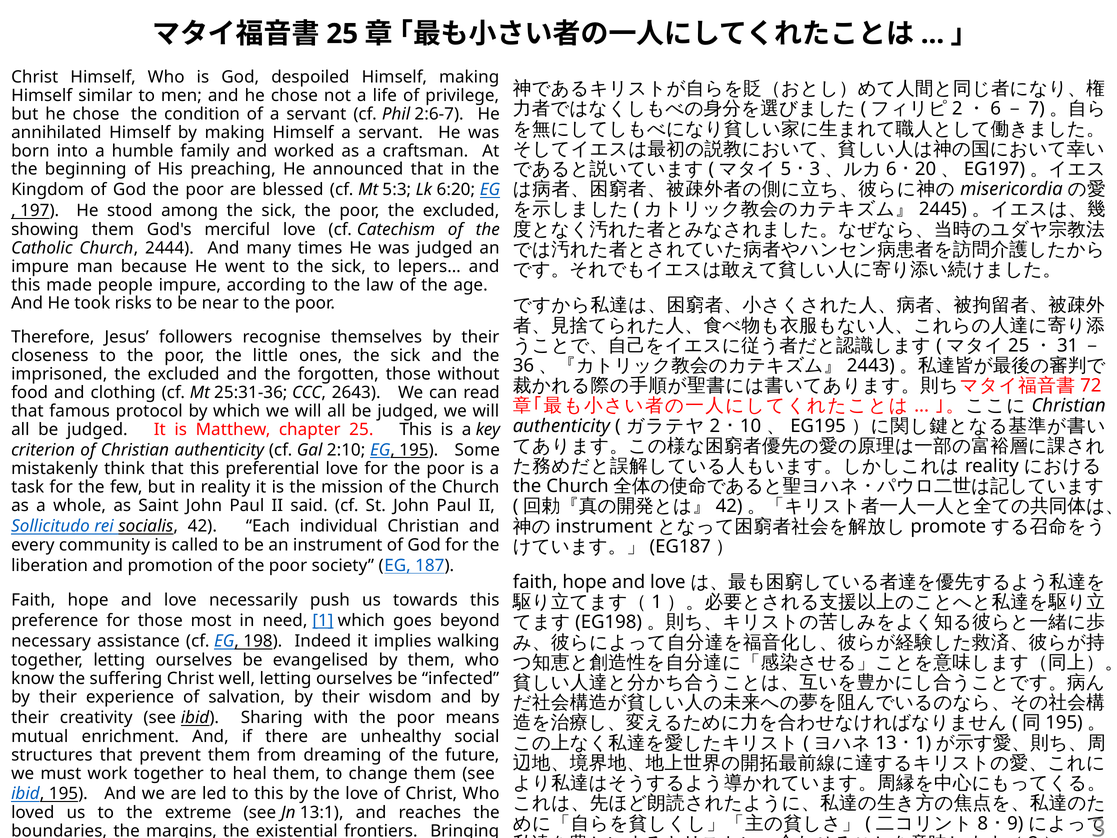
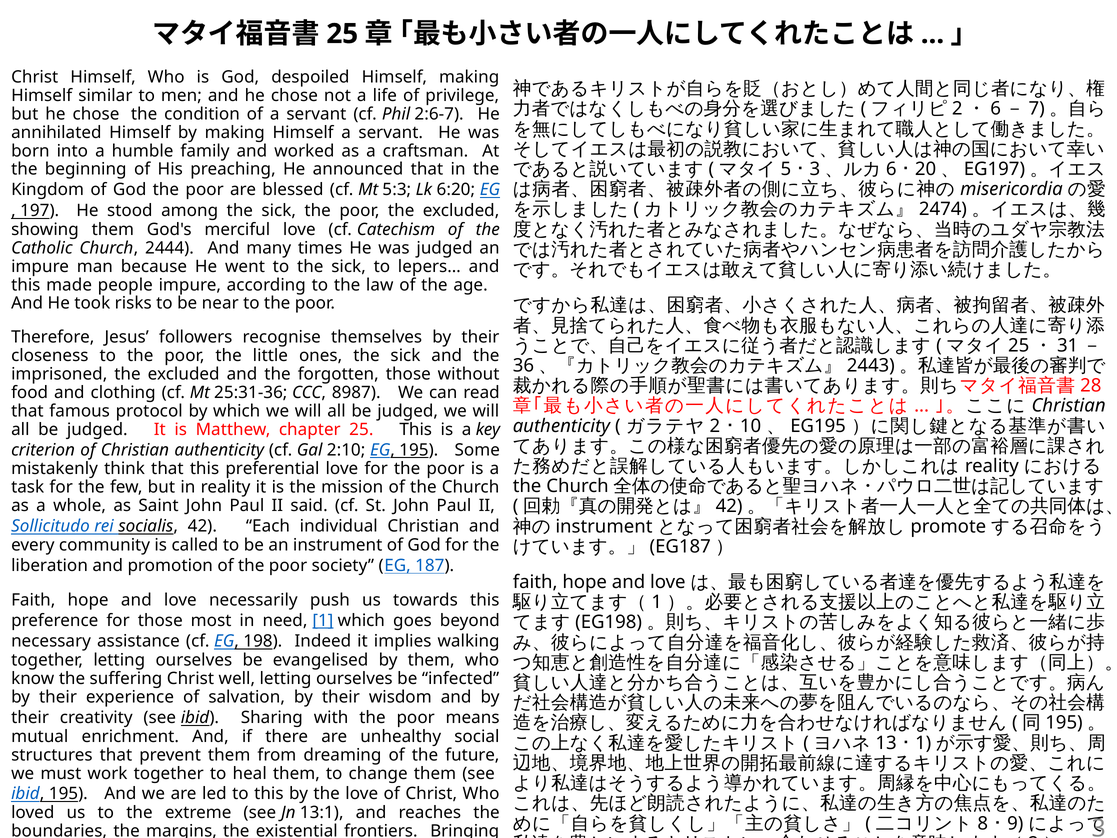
2445: 2445 -> 2474 (943, 209)
72: 72 -> 28 (1091, 386)
2643: 2643 -> 8987 (356, 392)
